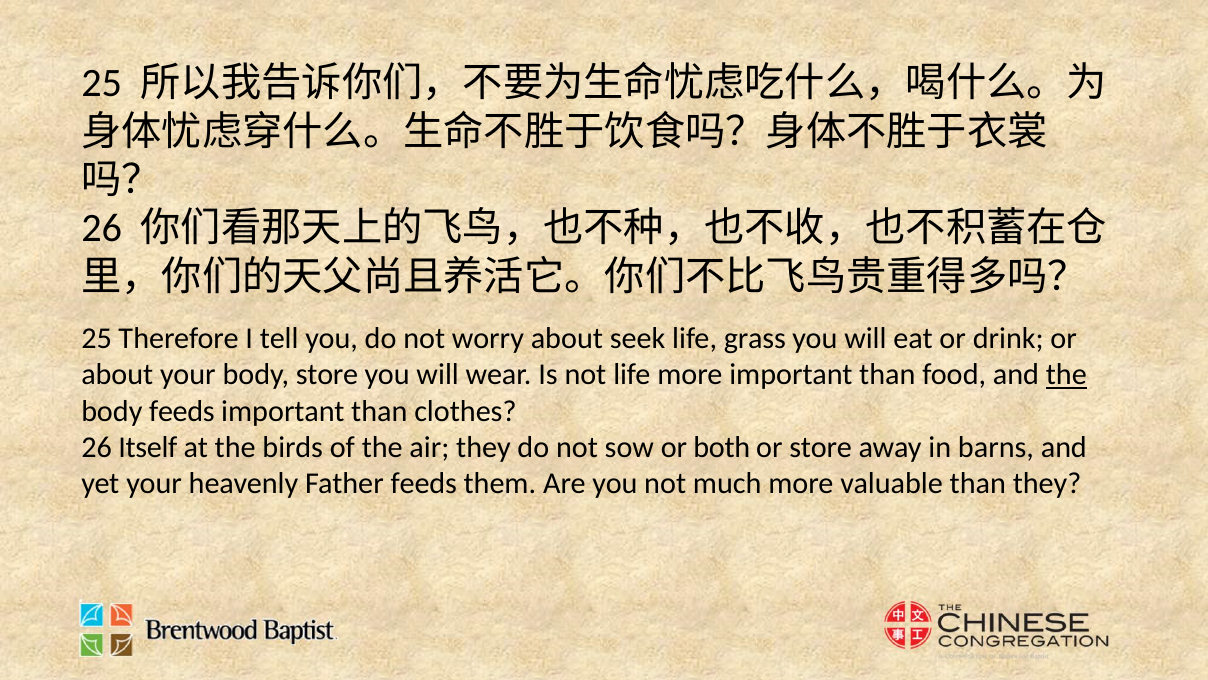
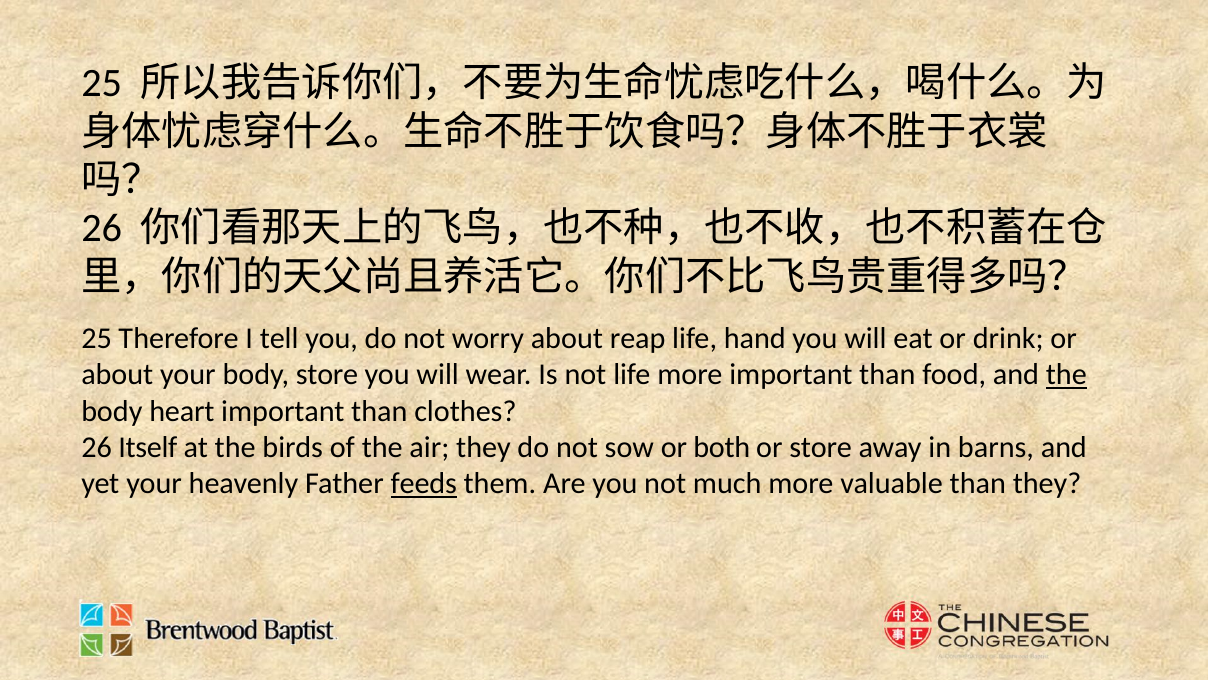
seek: seek -> reap (638, 338)
grass: grass -> hand (755, 338)
body feeds: feeds -> heart (182, 411)
feeds underline: none -> present (424, 483)
